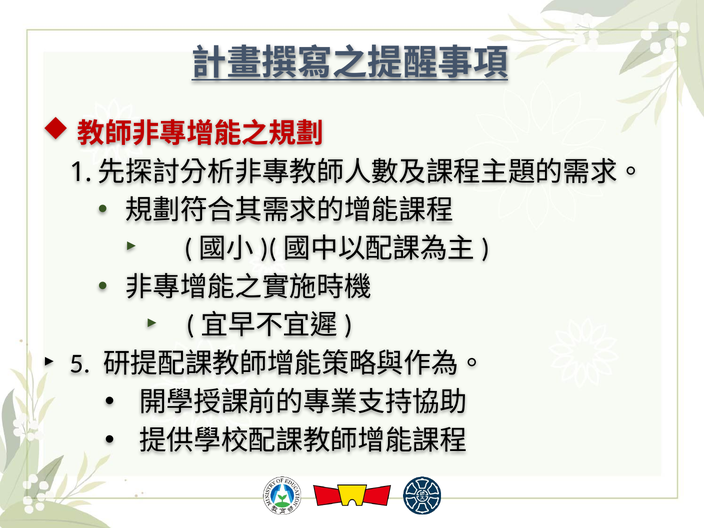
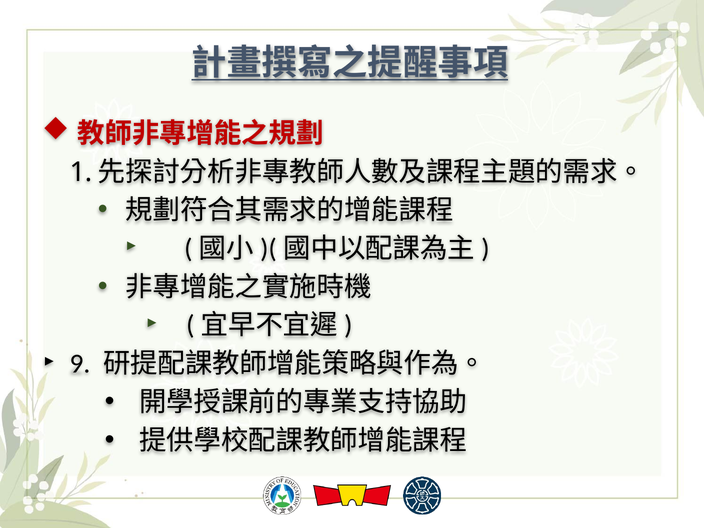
5: 5 -> 9 (80, 364)
